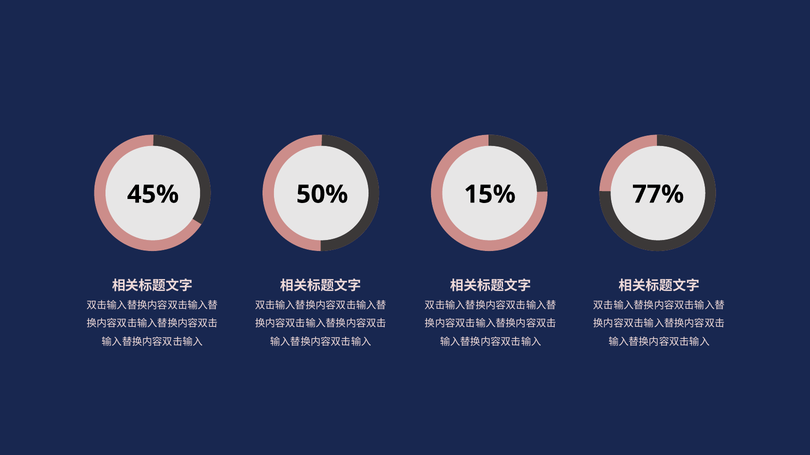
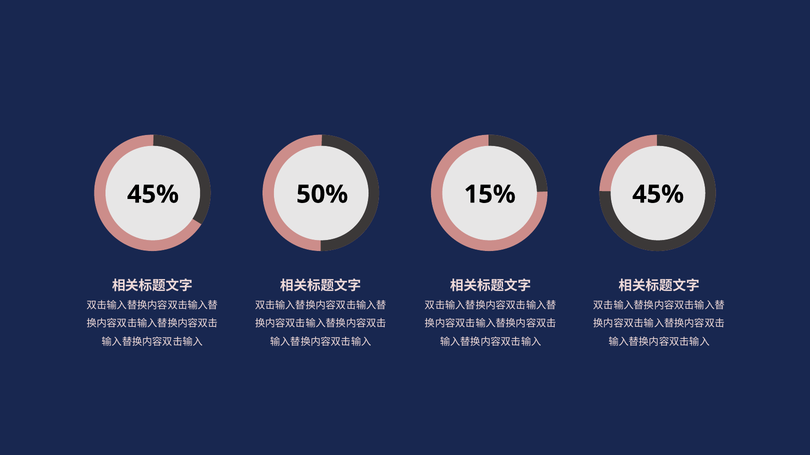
15% 77%: 77% -> 45% (658, 195)
